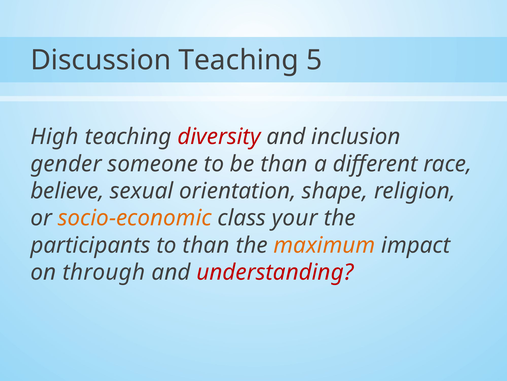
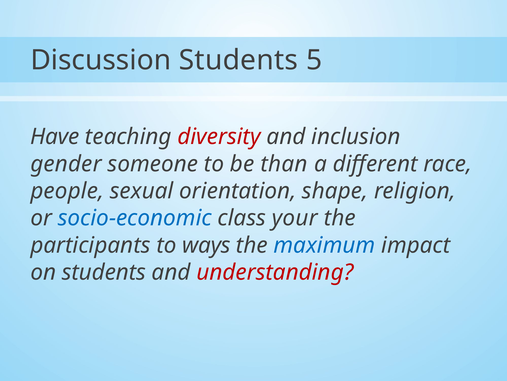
Discussion Teaching: Teaching -> Students (238, 60)
High: High -> Have (55, 137)
believe: believe -> people (67, 191)
socio-economic colour: orange -> blue (135, 218)
to than: than -> ways (206, 245)
maximum colour: orange -> blue (324, 245)
on through: through -> students (104, 272)
